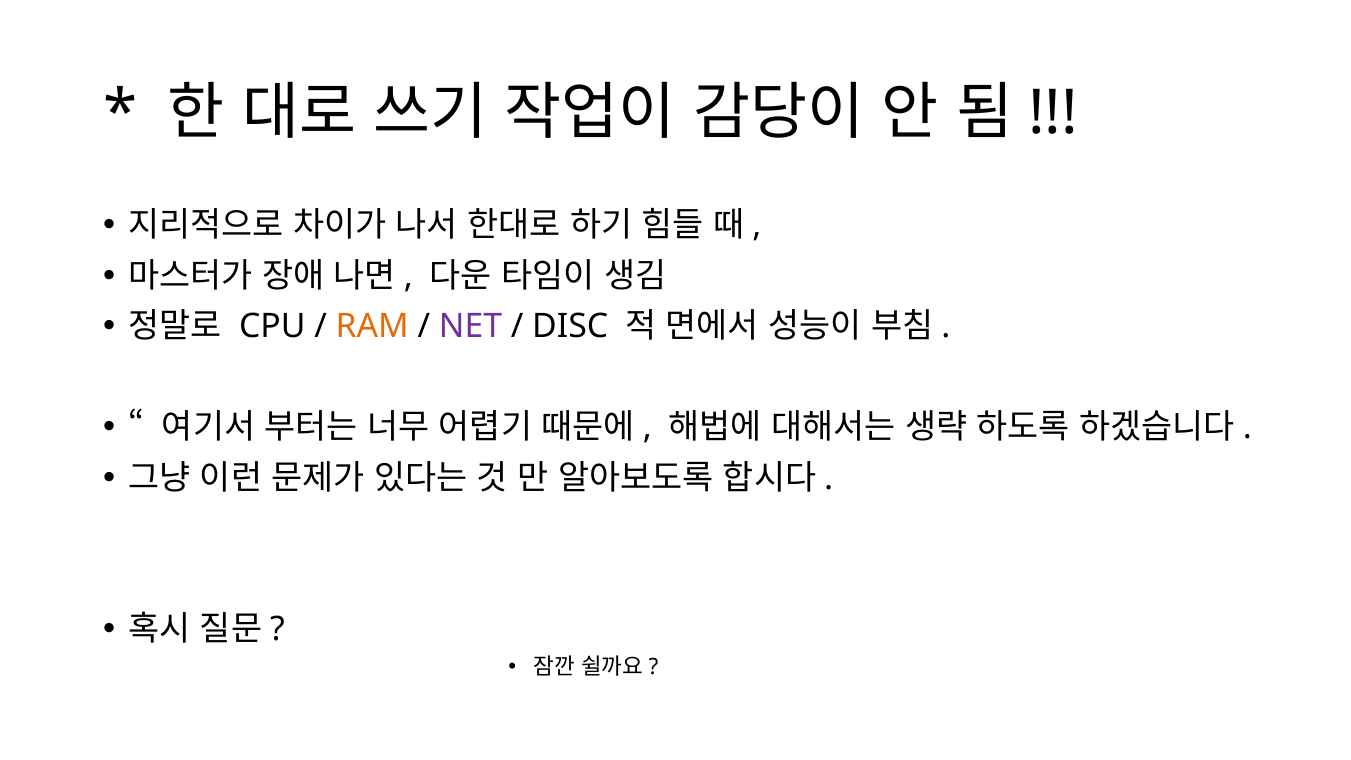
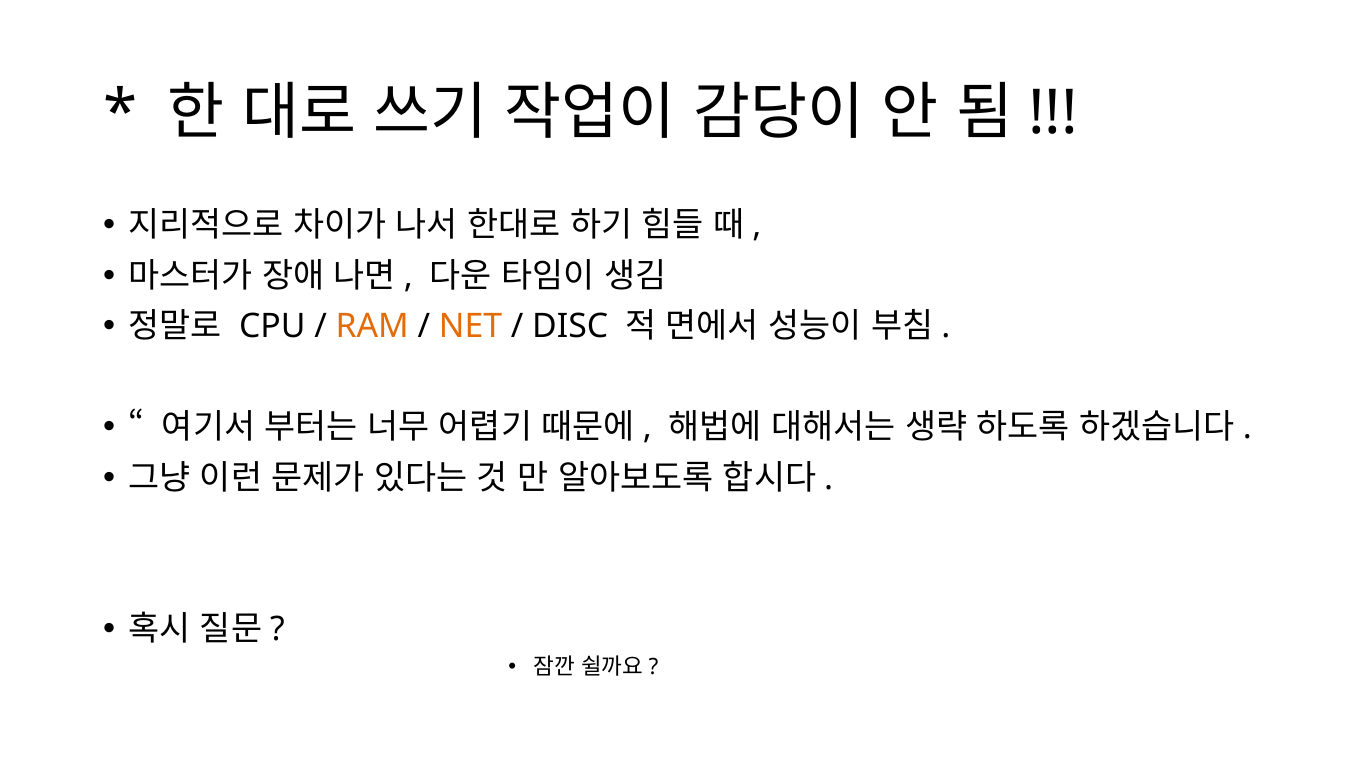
NET colour: purple -> orange (471, 326)
